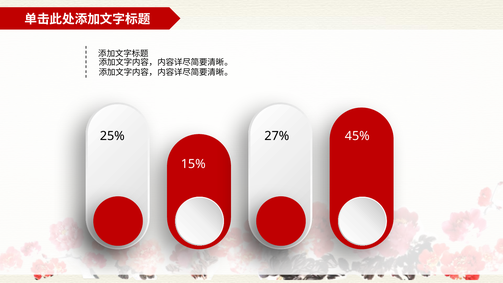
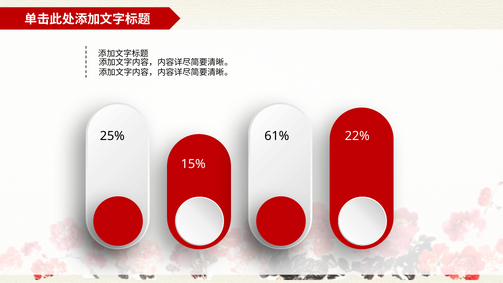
27%: 27% -> 61% (277, 136)
45%: 45% -> 22% (357, 136)
